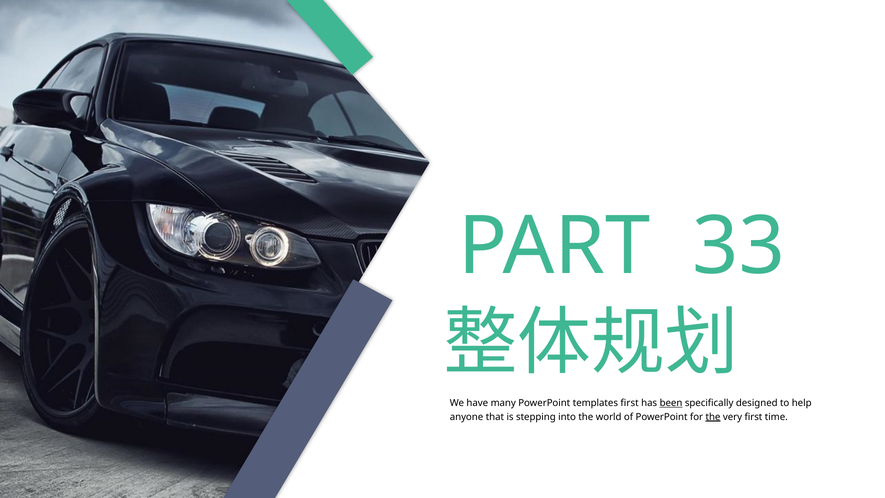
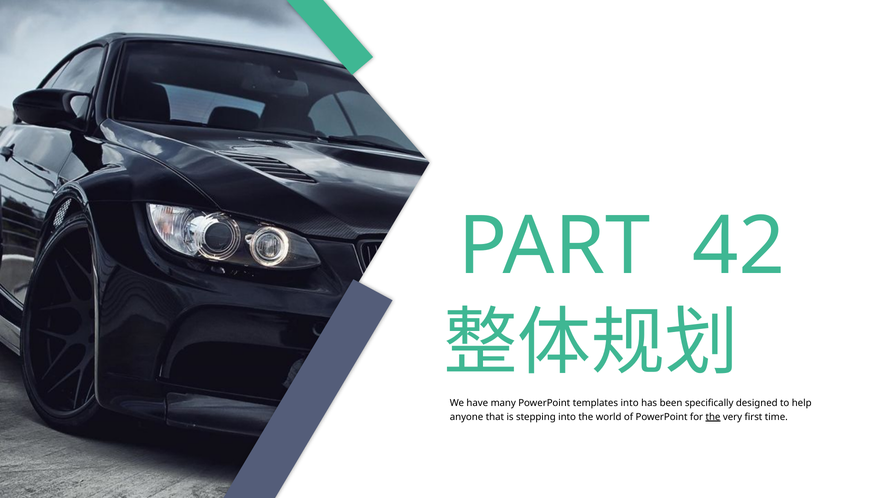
33: 33 -> 42 (739, 246)
templates first: first -> into (630, 403)
been underline: present -> none (671, 403)
